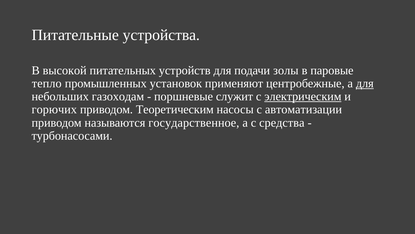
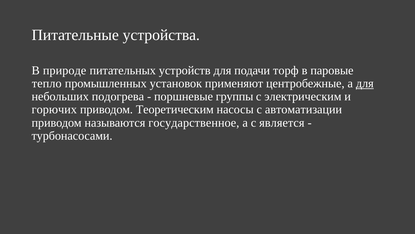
высокой: высокой -> природе (65, 70)
золы: золы -> торф (286, 70)
газоходам: газоходам -> подогрева (118, 96)
служит: служит -> группы (235, 96)
электрическим underline: present -> none (303, 96)
средства: средства -> является (282, 122)
